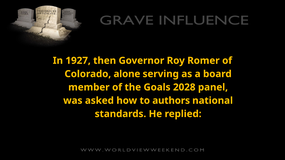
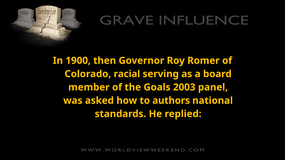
1927: 1927 -> 1900 (78, 61)
alone: alone -> racial (127, 74)
2028: 2028 -> 2003 (184, 87)
